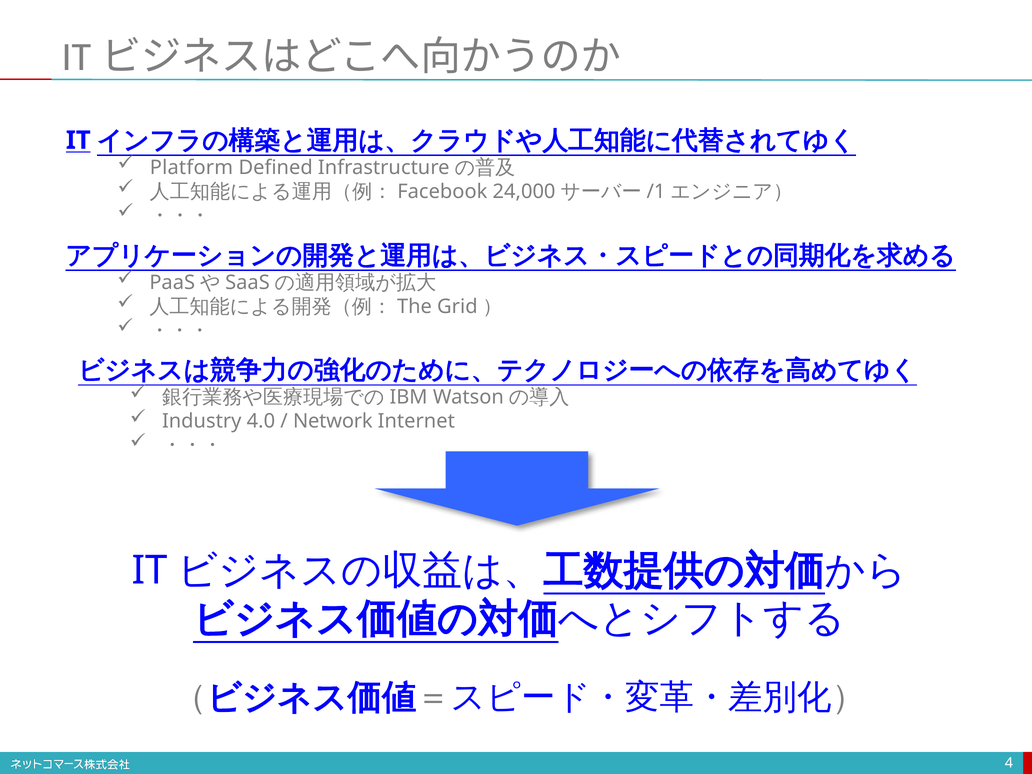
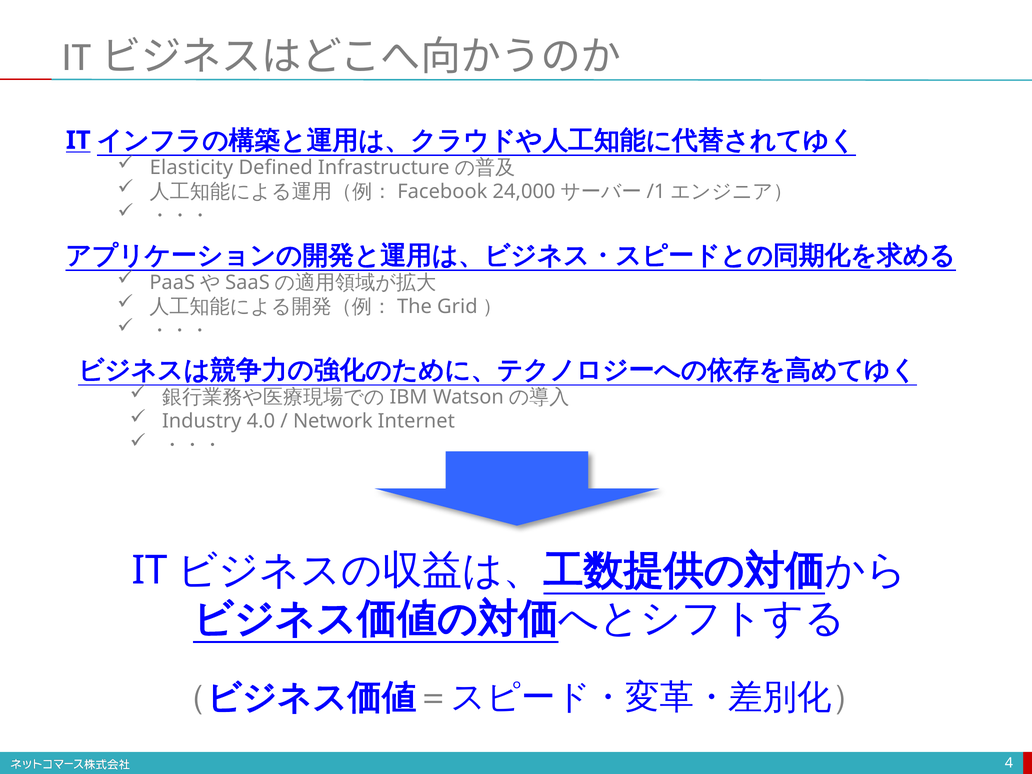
Platform: Platform -> Elasticity (191, 167)
